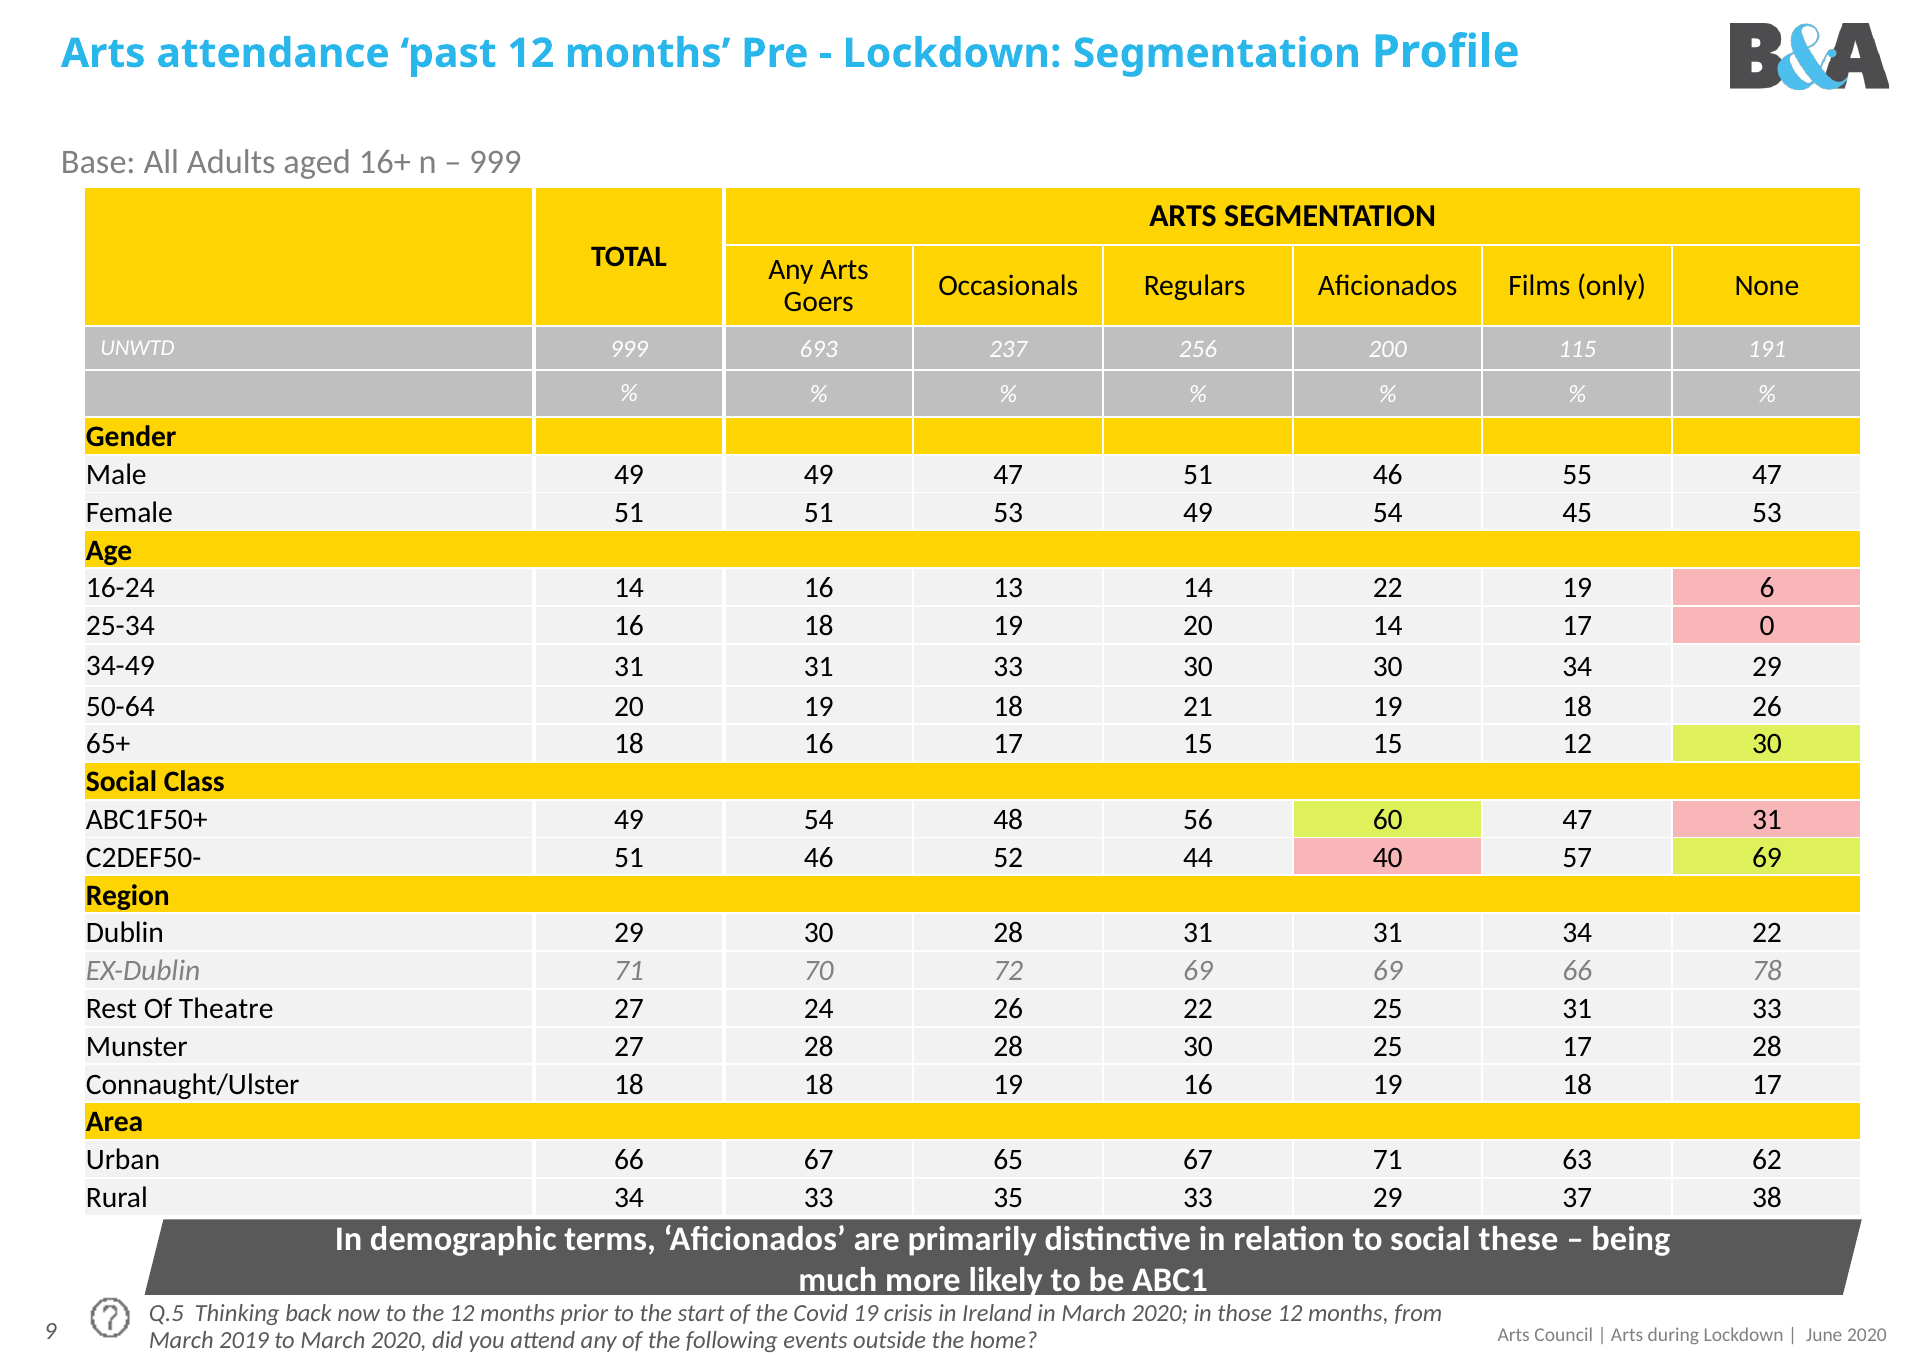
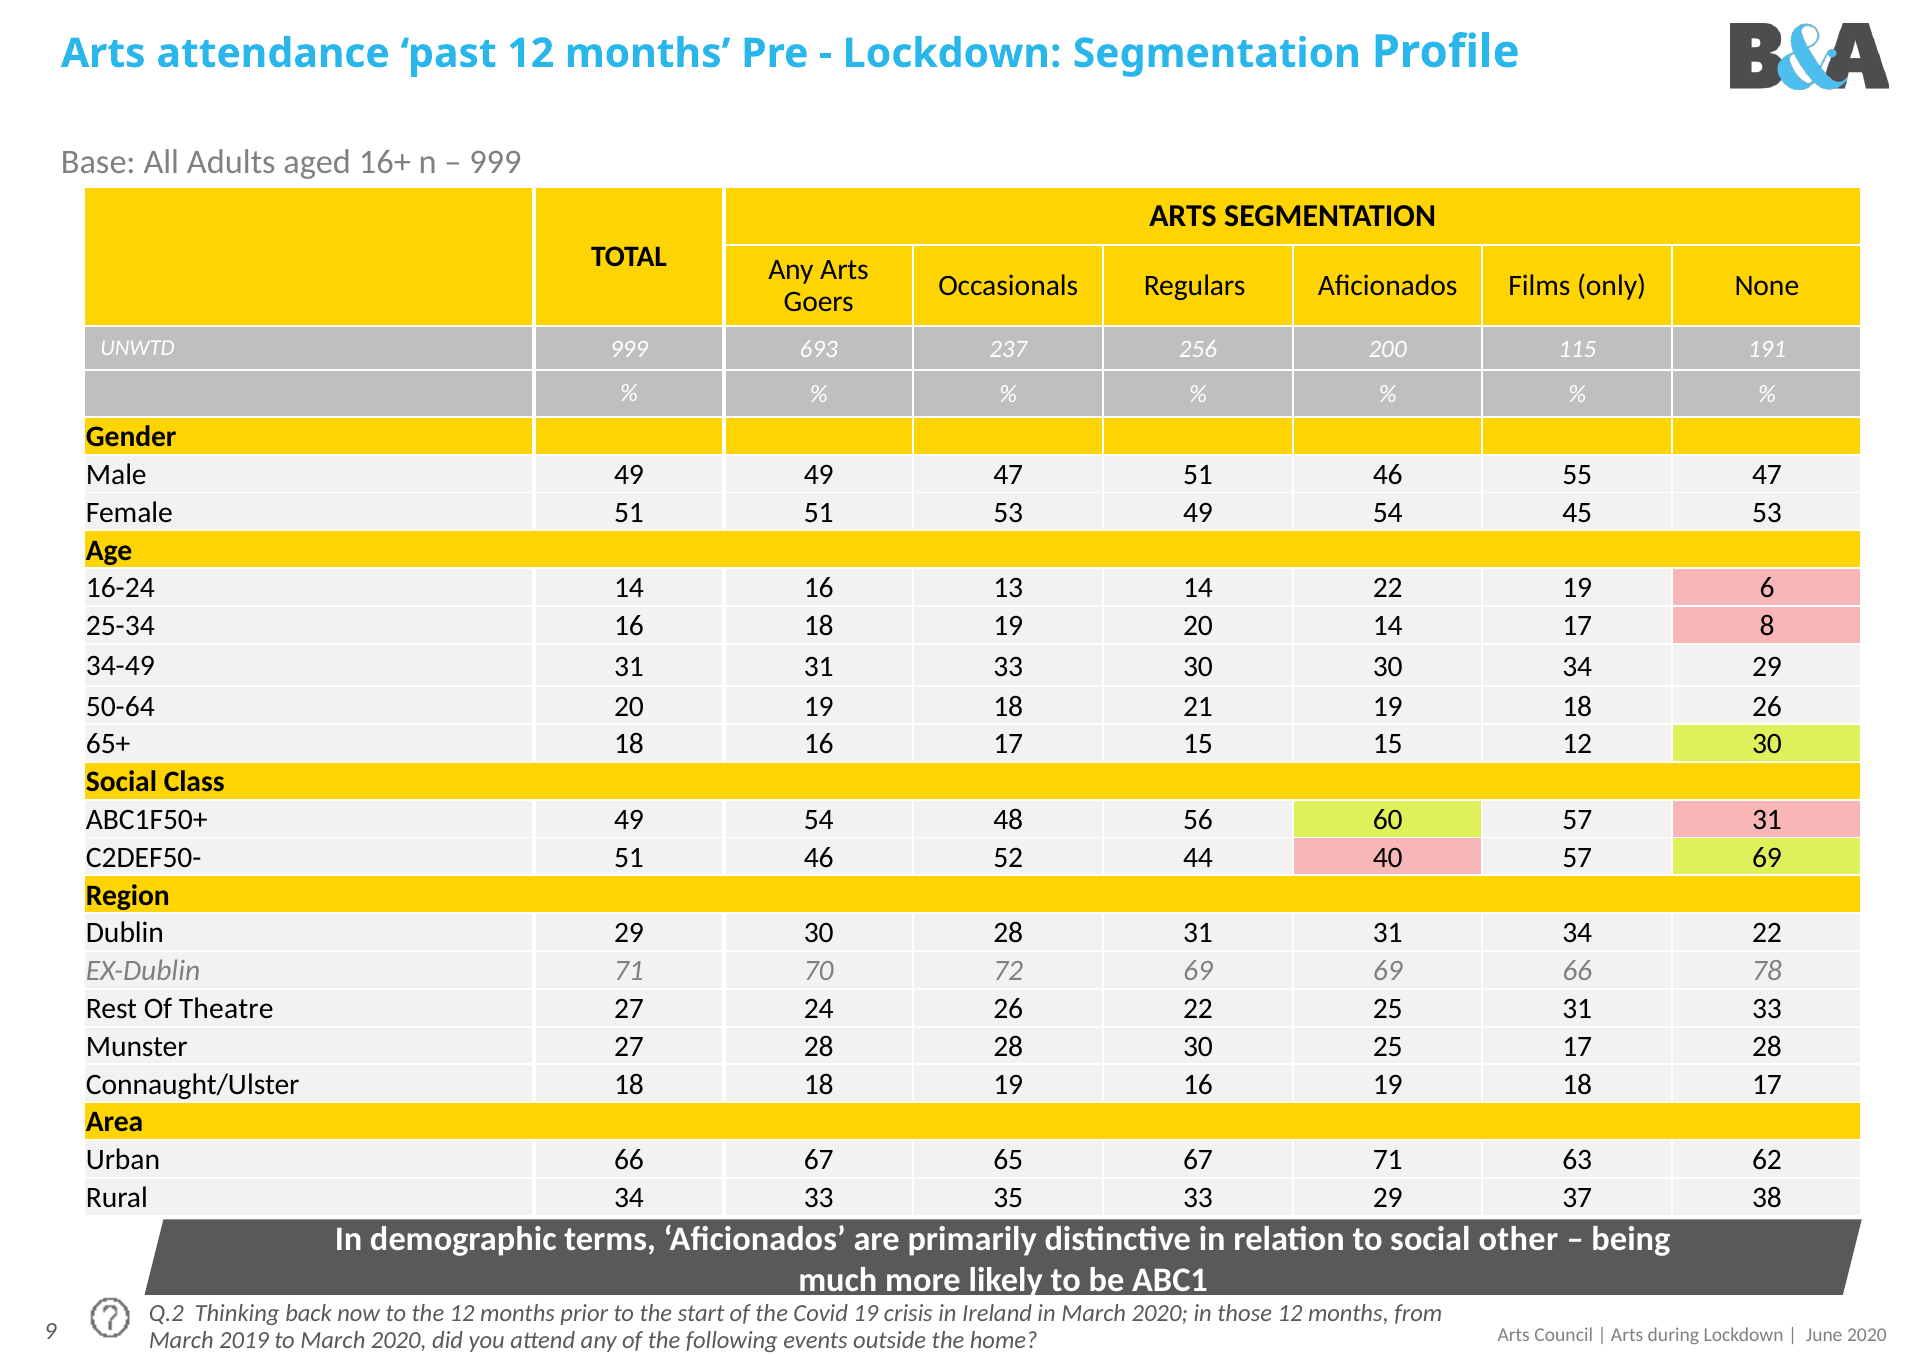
0: 0 -> 8 (1767, 626)
60 47: 47 -> 57 (1577, 819)
these: these -> other (1518, 1238)
Q.5: Q.5 -> Q.2 (166, 1313)
